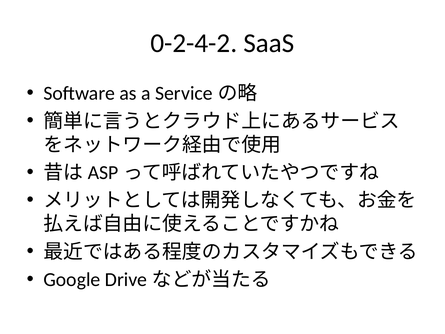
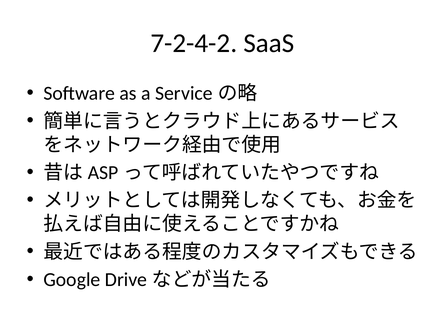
0-2-4-2: 0-2-4-2 -> 7-2-4-2 (194, 43)
